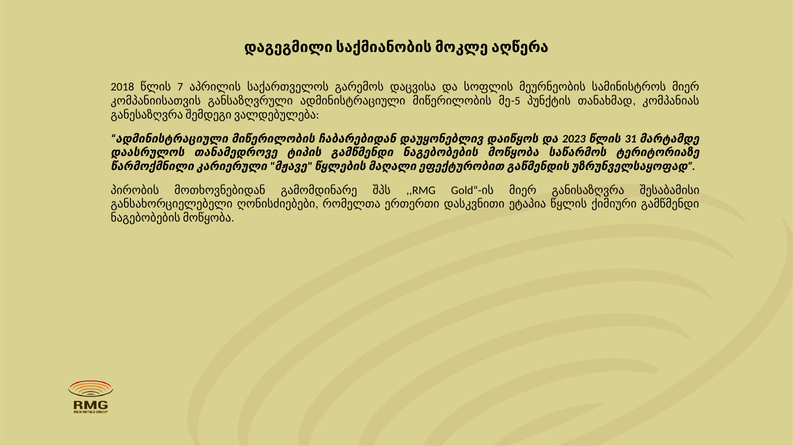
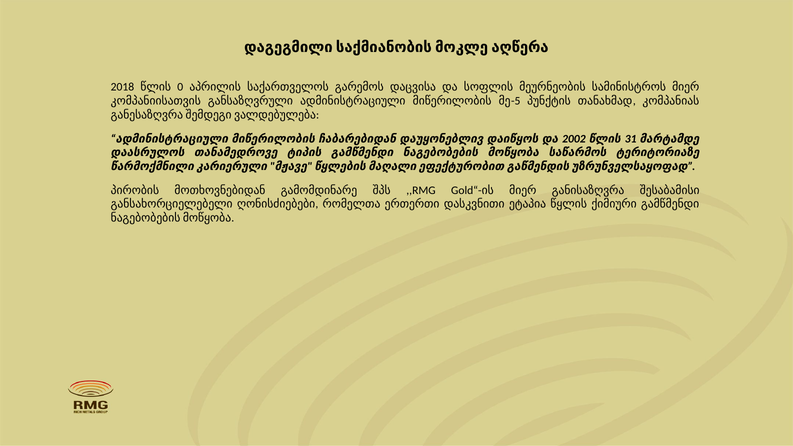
7: 7 -> 0 (180, 87)
2023: 2023 -> 2002 (574, 139)
